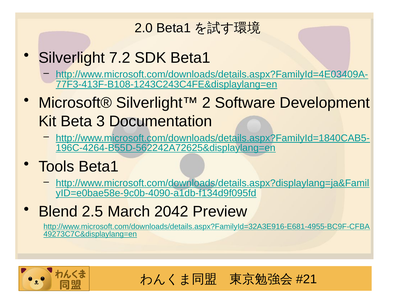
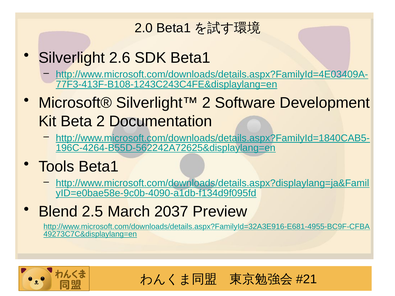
7.2: 7.2 -> 2.6 (120, 58)
Beta 3: 3 -> 2 (101, 121)
2042: 2042 -> 2037 (171, 212)
